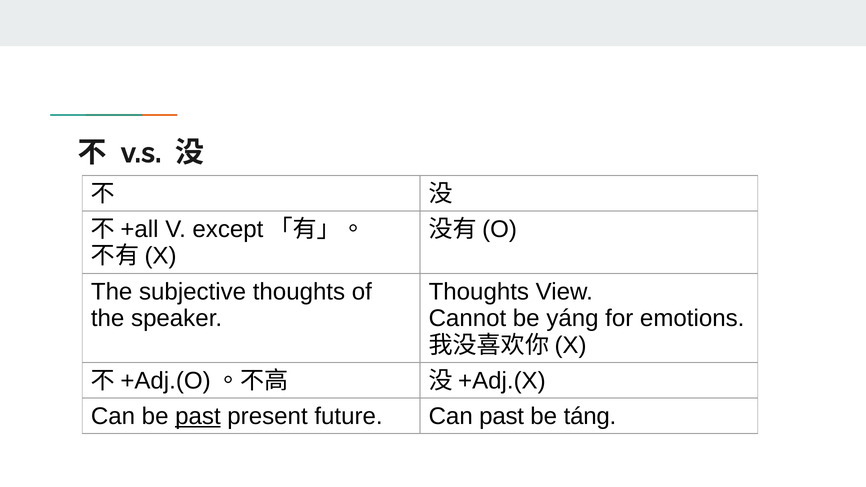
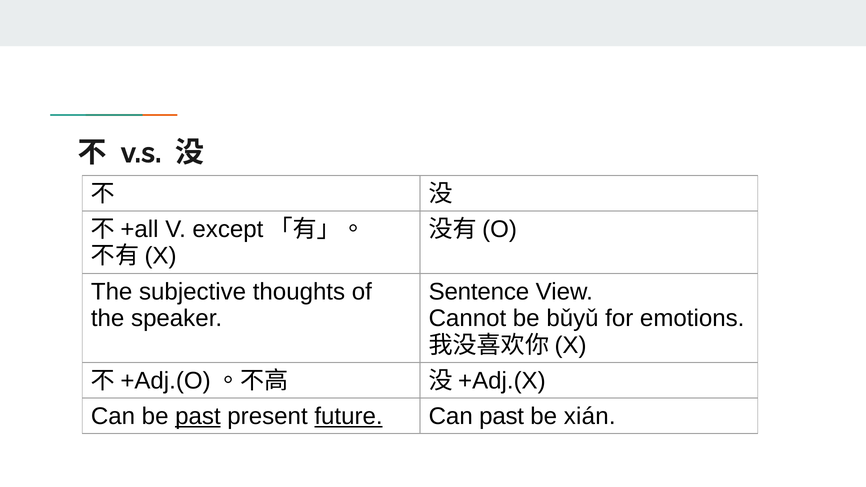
Thoughts: Thoughts -> Sentence (479, 292)
yáng: yáng -> bǔyǔ (573, 318)
future underline: none -> present (349, 416)
táng: táng -> xián (590, 416)
